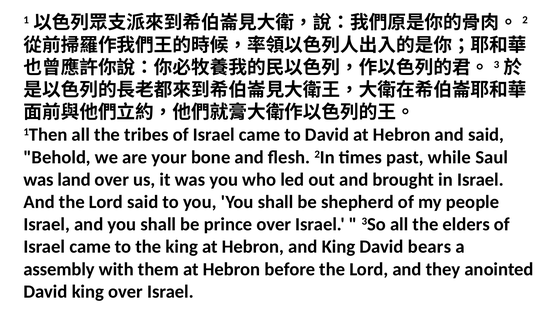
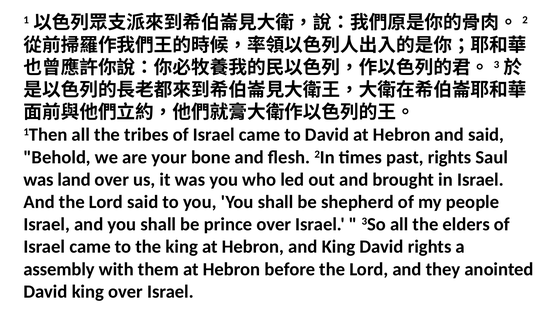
past while: while -> rights (450, 157)
David bears: bears -> rights (430, 246)
